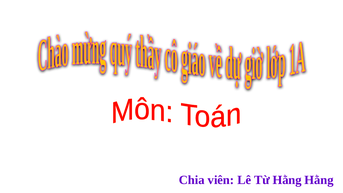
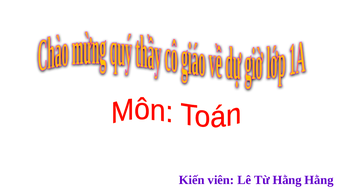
Chia: Chia -> Kiến (192, 180)
